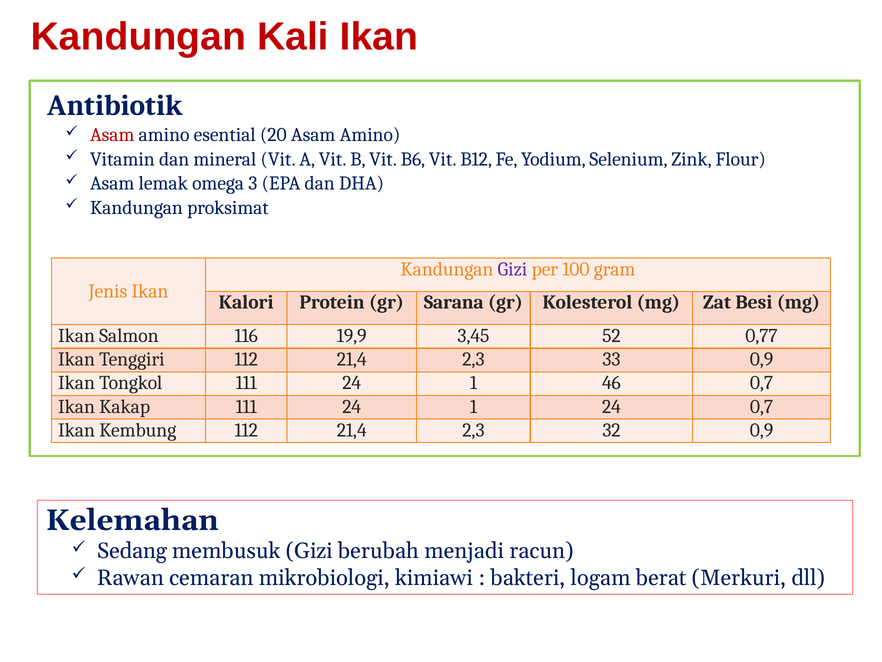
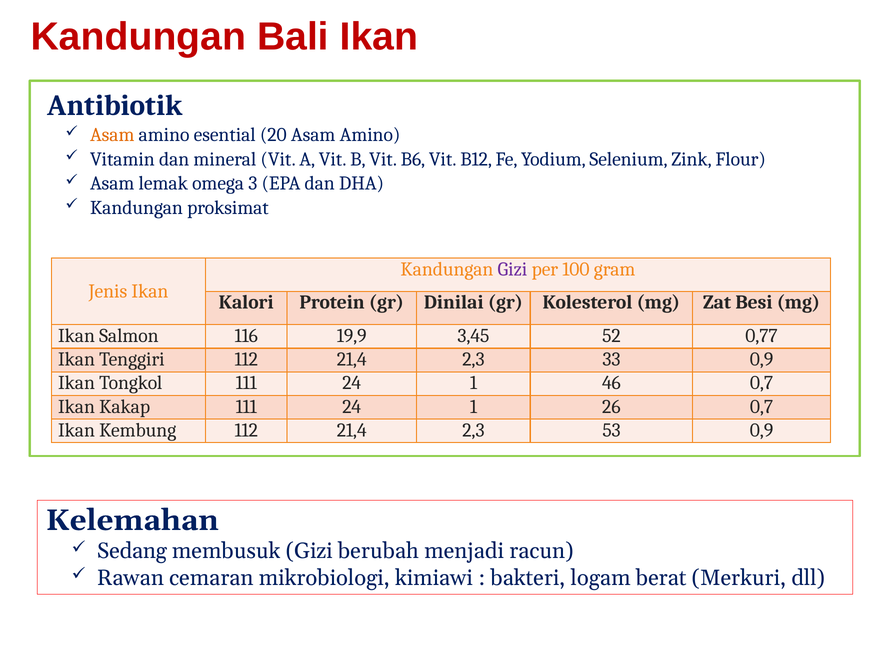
Kali: Kali -> Bali (293, 37)
Asam colour: red -> orange (112, 135)
Sarana: Sarana -> Dinilai (454, 302)
1 24: 24 -> 26 (611, 406)
32: 32 -> 53 (612, 430)
